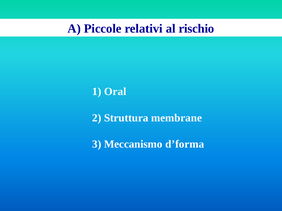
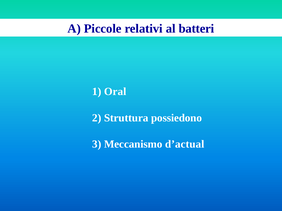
rischio: rischio -> batteri (196, 29)
membrane: membrane -> possiedono (177, 118)
d’forma: d’forma -> d’actual (185, 144)
